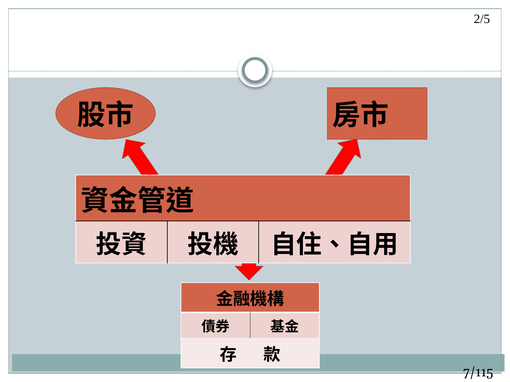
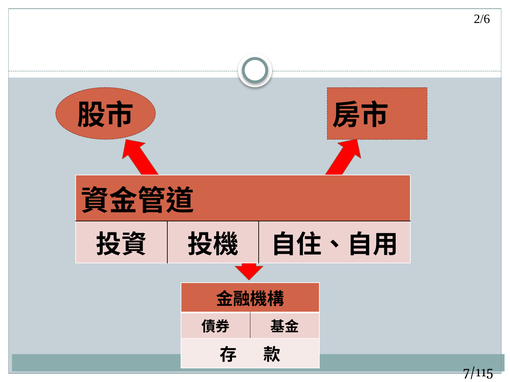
2/5: 2/5 -> 2/6 (482, 19)
